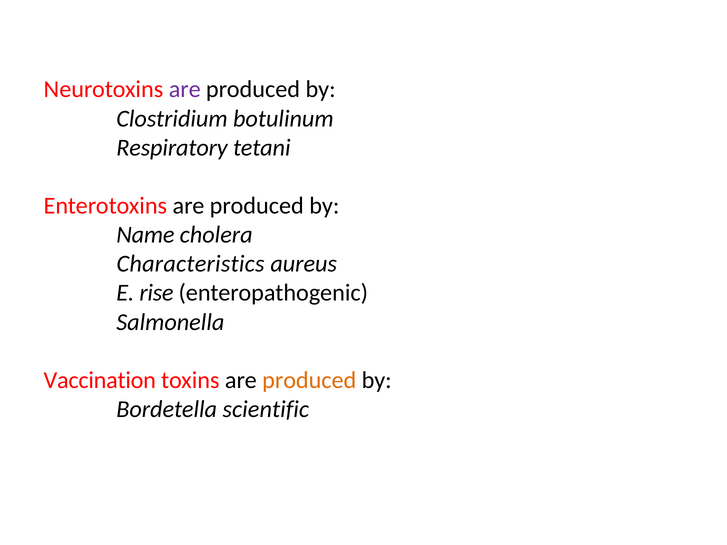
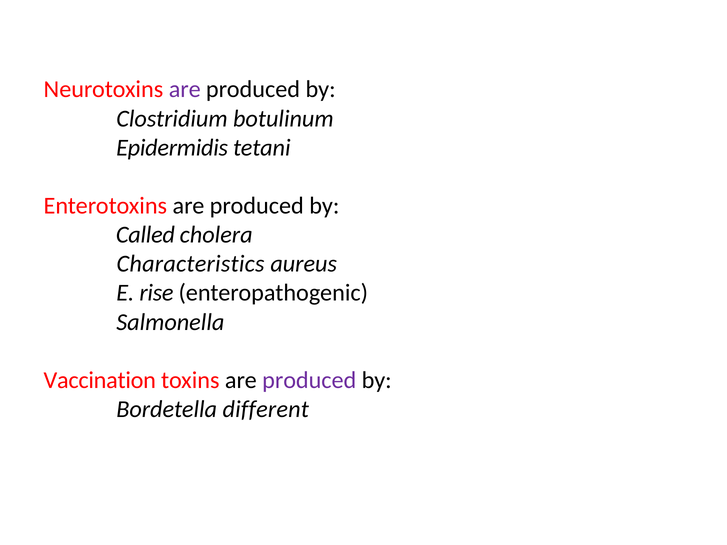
Respiratory: Respiratory -> Epidermidis (172, 148)
Name: Name -> Called (145, 235)
produced colour: orange -> purple (309, 380)
scientific: scientific -> different (266, 409)
